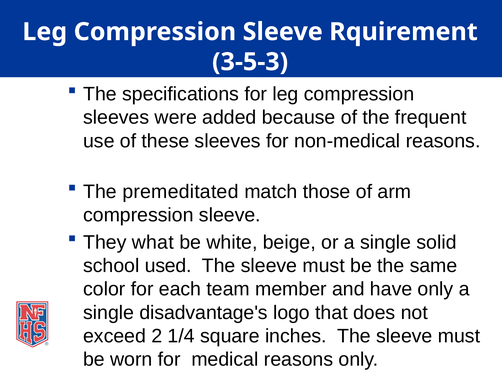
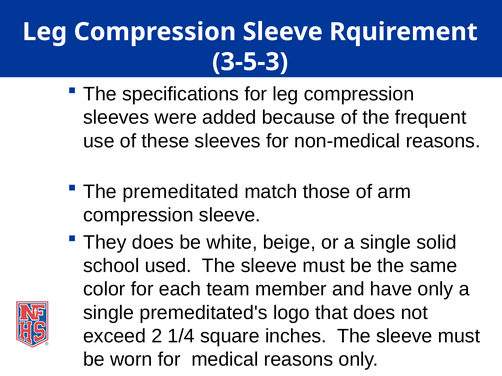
They what: what -> does (153, 243)
disadvantage's: disadvantage's -> premeditated's (204, 313)
